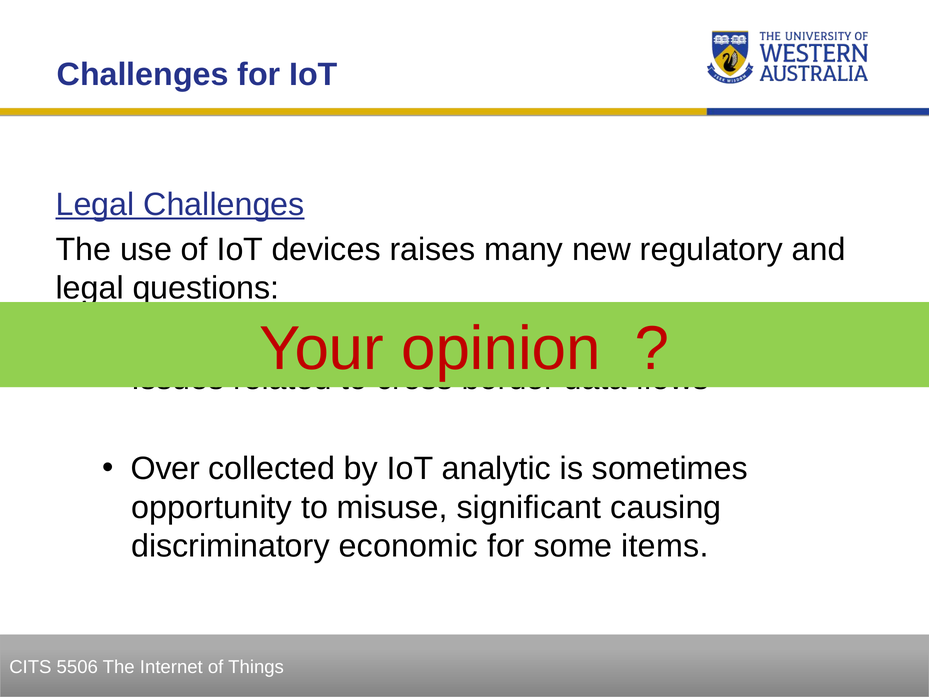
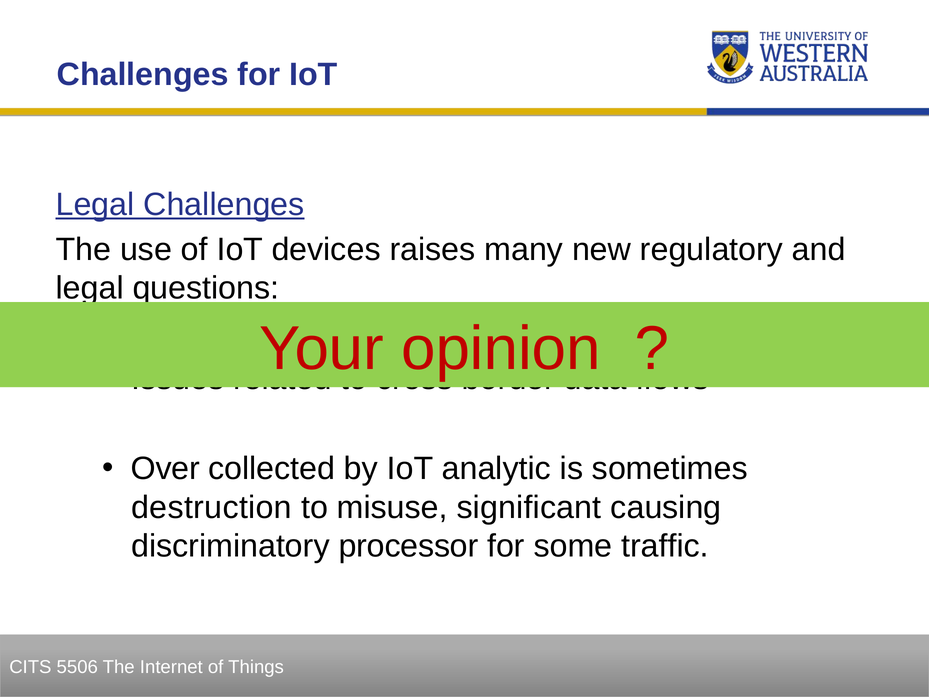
opportunity: opportunity -> destruction (212, 507)
economic: economic -> processor (409, 546)
items: items -> traffic (665, 546)
